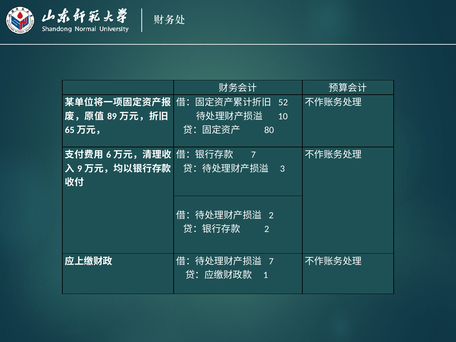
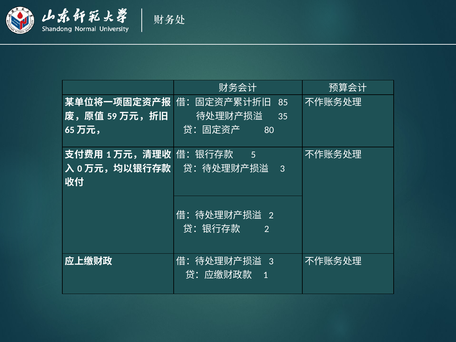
52: 52 -> 85 (283, 102)
89: 89 -> 59 (112, 116)
10: 10 -> 35 (283, 116)
6: 6 -> 1 (109, 155)
7: 7 -> 5 (253, 155)
9: 9 -> 0 (80, 169)
7: 7 -> 3 (271, 261)
